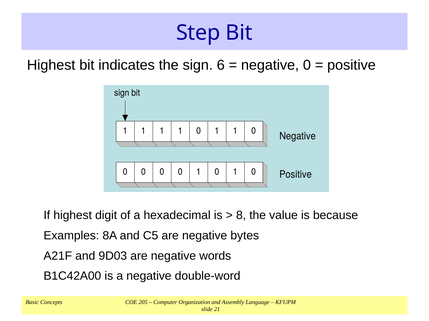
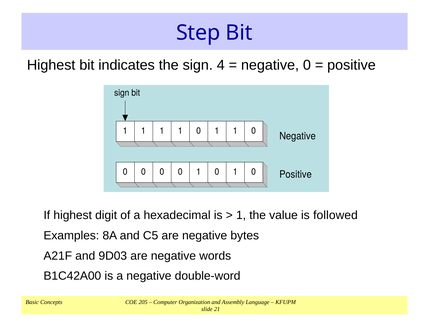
6: 6 -> 4 (221, 65)
8: 8 -> 1 (241, 216)
because: because -> followed (336, 216)
